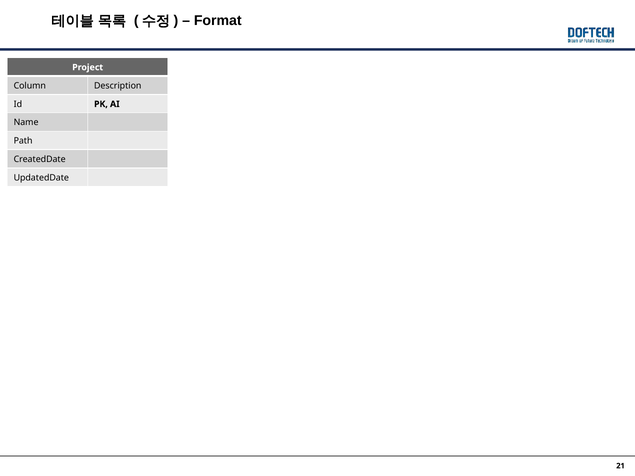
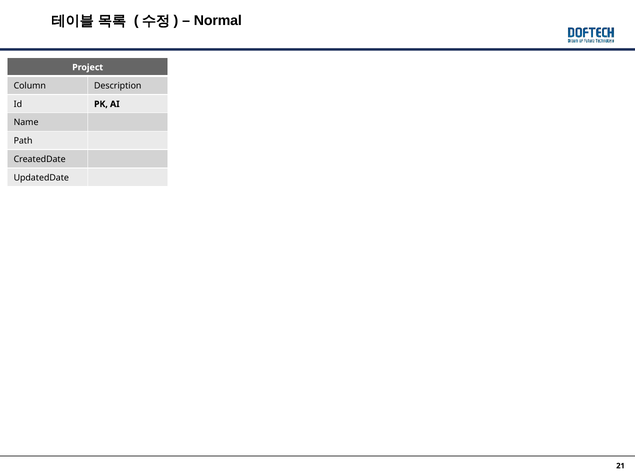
Format: Format -> Normal (218, 21)
